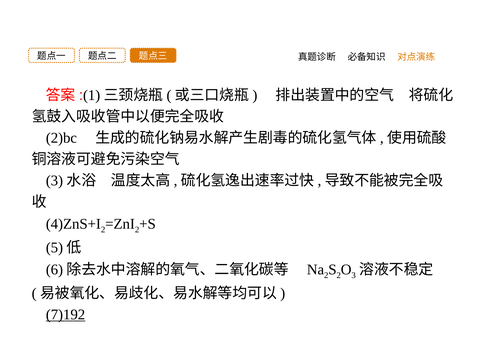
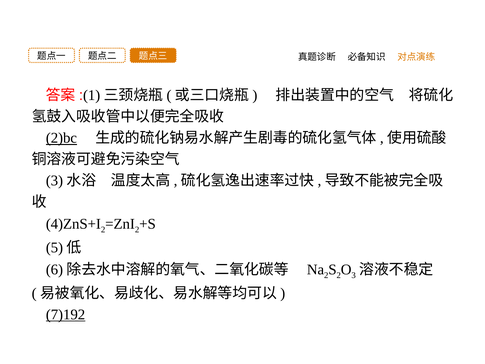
2)bc underline: none -> present (61, 138)
